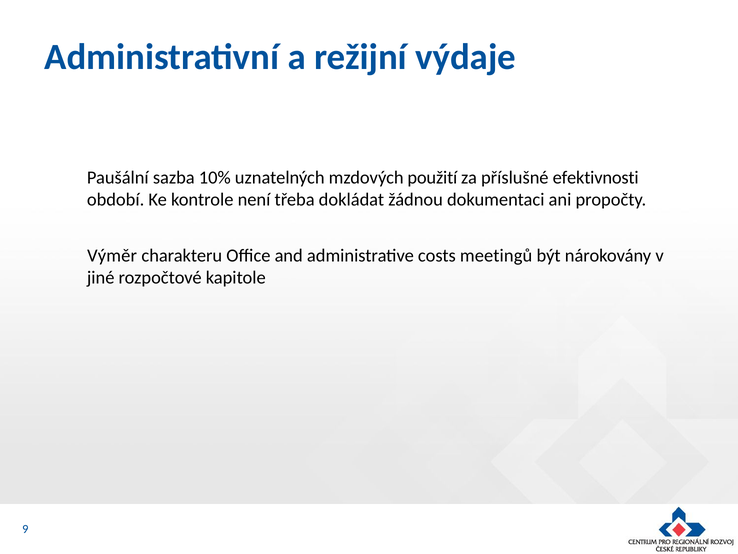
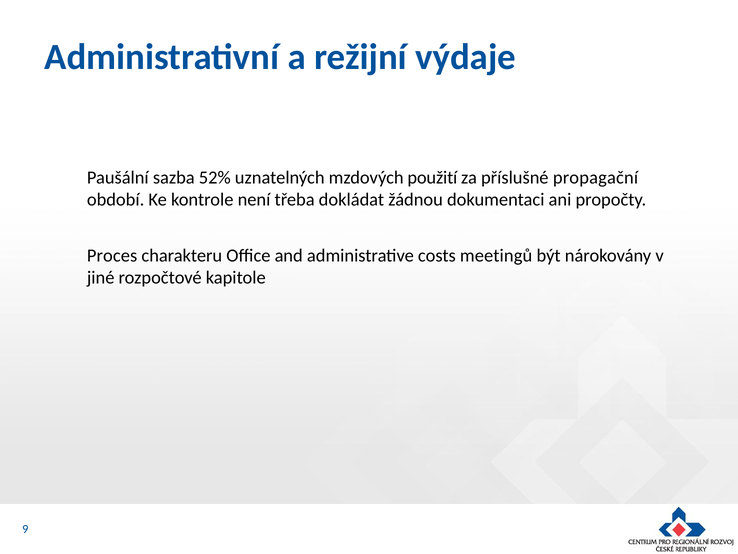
10%: 10% -> 52% (215, 177)
efektivnosti: efektivnosti -> propagační (595, 177)
Výměr: Výměr -> Proces (112, 255)
